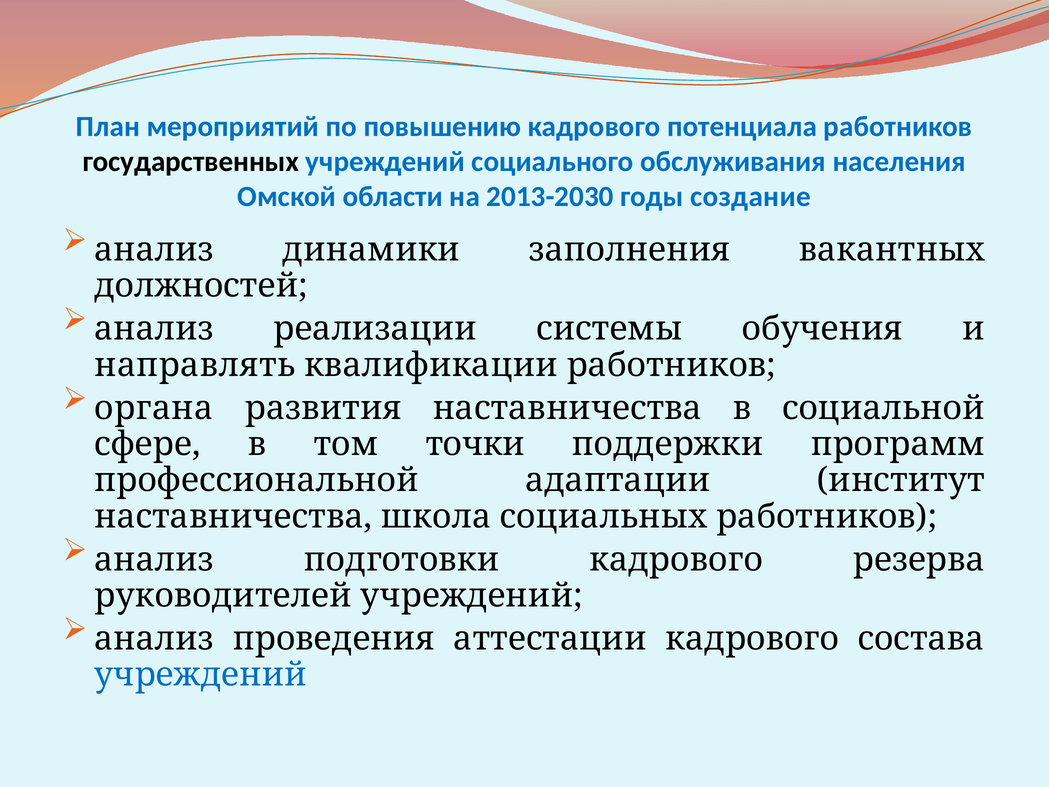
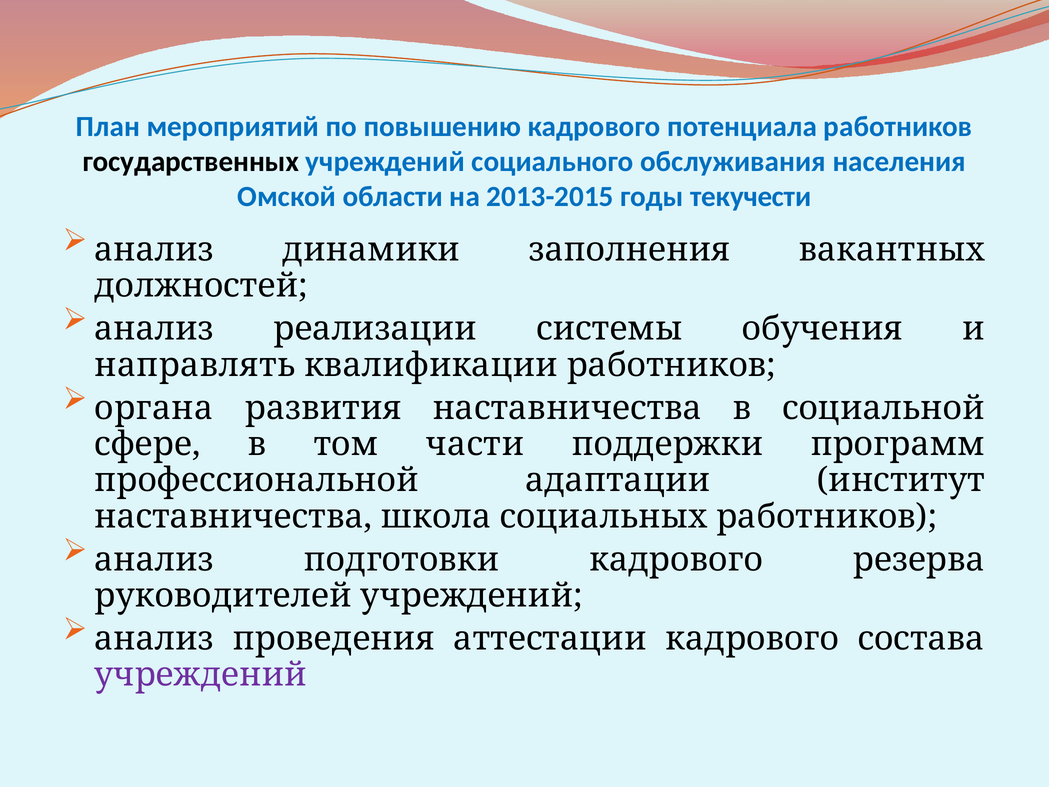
2013-2030: 2013-2030 -> 2013-2015 (550, 196)
создание: создание -> текучести (751, 196)
точки: точки -> части (475, 444)
учреждений colour: blue -> purple (201, 675)
